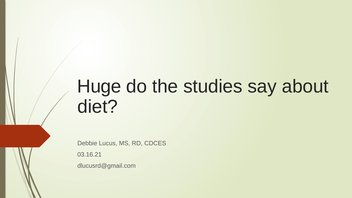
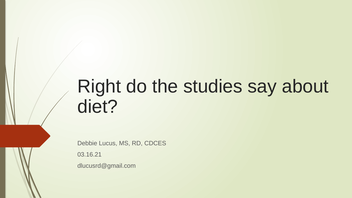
Huge: Huge -> Right (99, 86)
